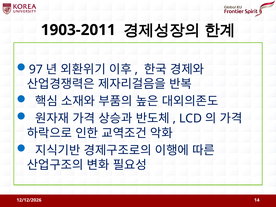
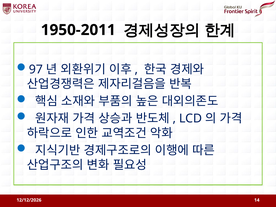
1903-2011: 1903-2011 -> 1950-2011 (78, 30)
